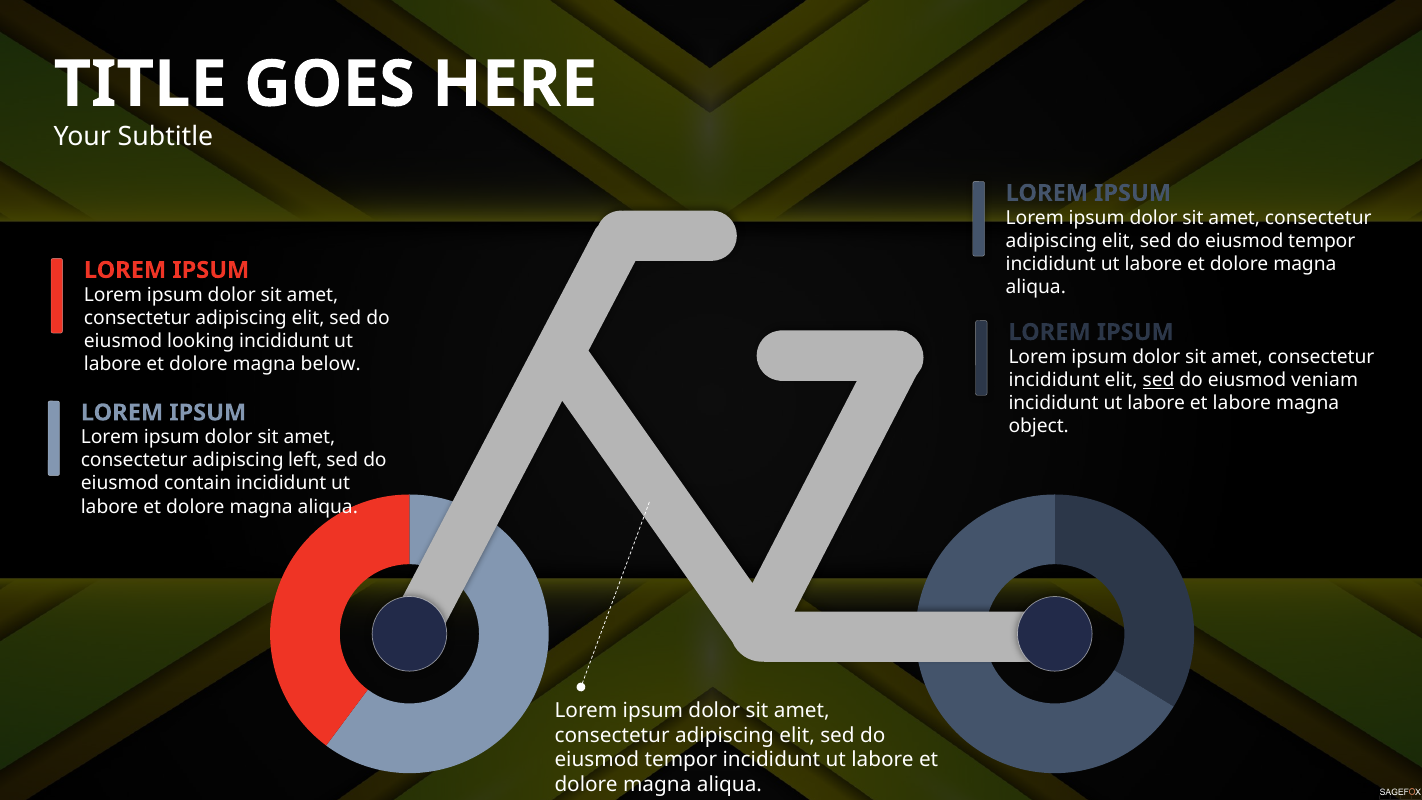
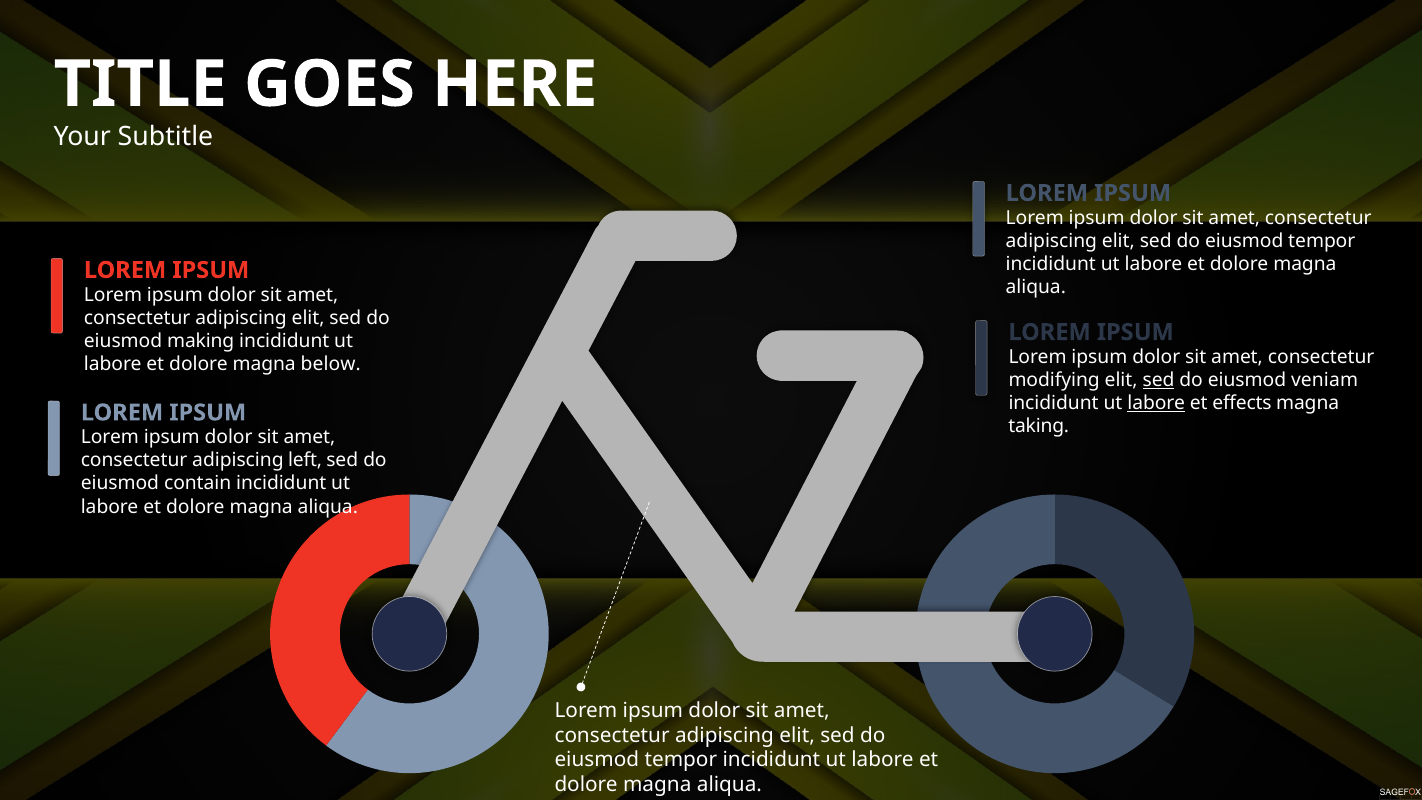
looking: looking -> making (201, 341)
incididunt: incididunt -> modifying (1054, 380)
labore underline: none -> present (1156, 403)
et labore: labore -> effects (1242, 403)
object: object -> taking (1039, 426)
